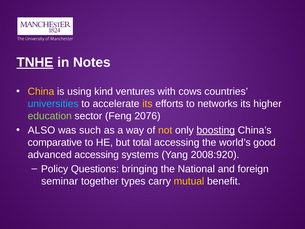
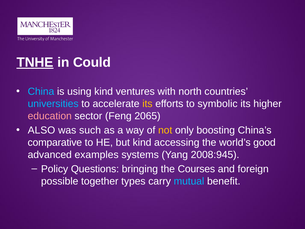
Notes: Notes -> Could (92, 62)
China colour: yellow -> light blue (41, 91)
cows: cows -> north (190, 91)
networks: networks -> symbolic (218, 104)
education colour: light green -> pink (50, 116)
2076: 2076 -> 2065 (147, 116)
boosting underline: present -> none (216, 130)
but total: total -> kind (142, 142)
advanced accessing: accessing -> examples (97, 155)
2008:920: 2008:920 -> 2008:945 (215, 155)
National: National -> Courses (196, 169)
seminar: seminar -> possible (60, 181)
mutual colour: yellow -> light blue (189, 181)
